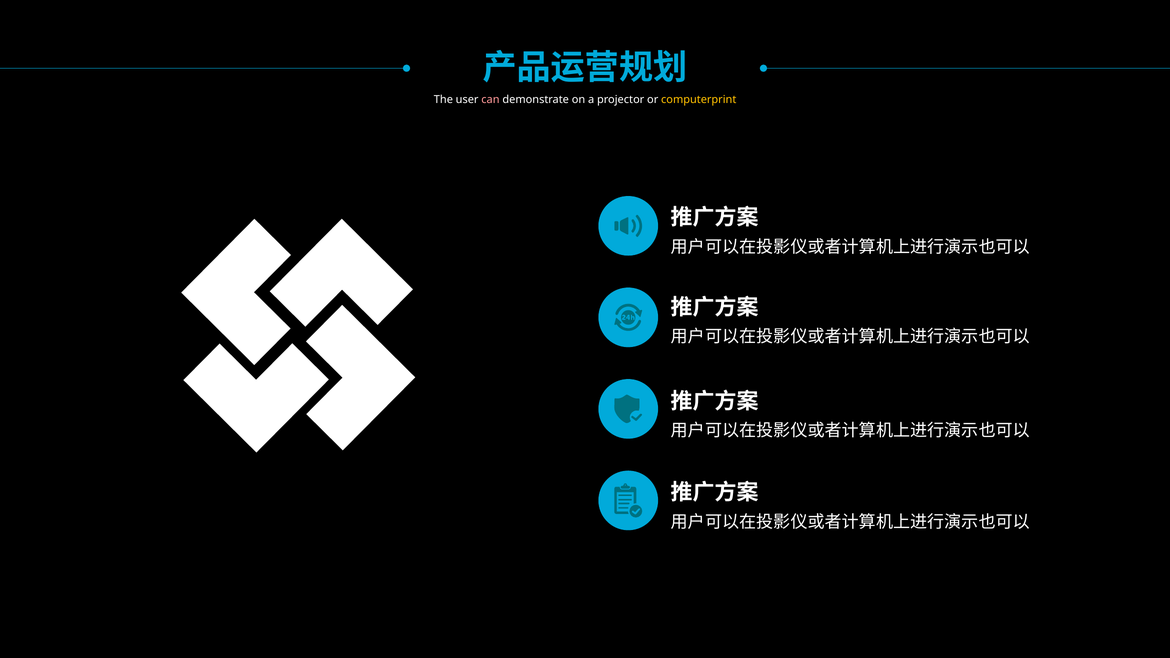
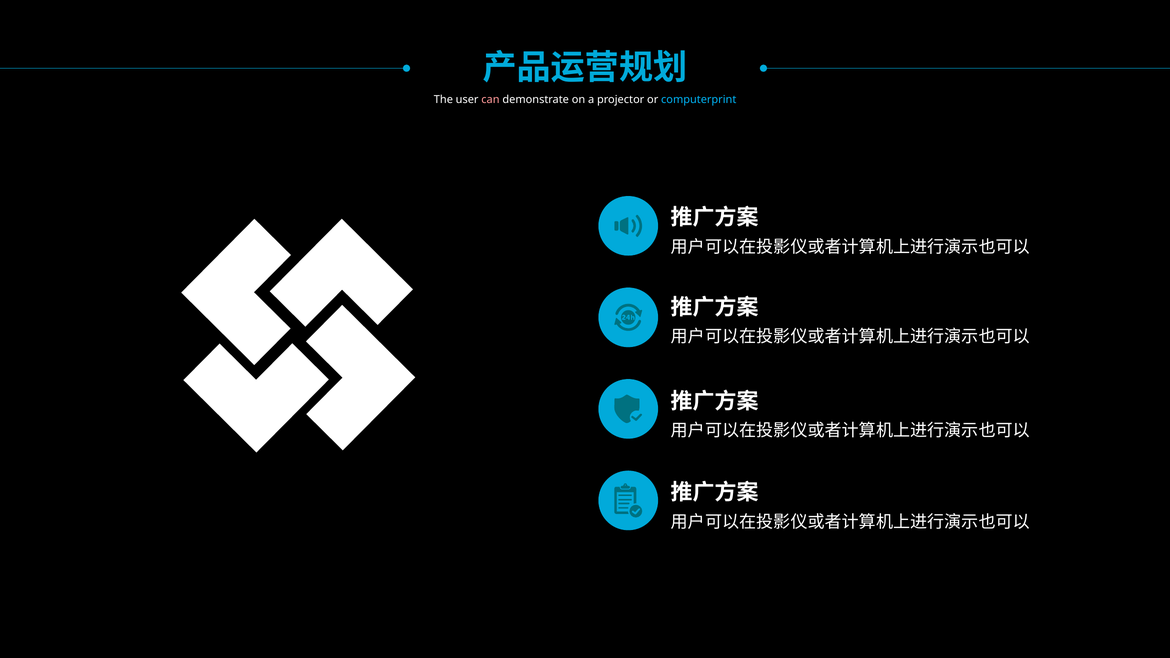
computerprint colour: yellow -> light blue (699, 99)
